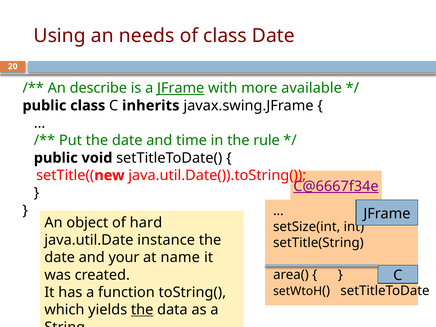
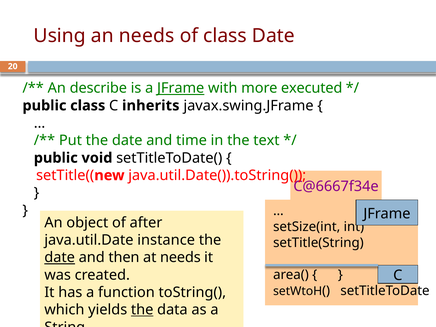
available: available -> executed (312, 88)
rule: rule -> text (266, 140)
C@6667f34e underline: present -> none (336, 186)
hard: hard -> after (146, 223)
date underline: none -> present (60, 257)
your: your -> then (124, 257)
at name: name -> needs (180, 257)
